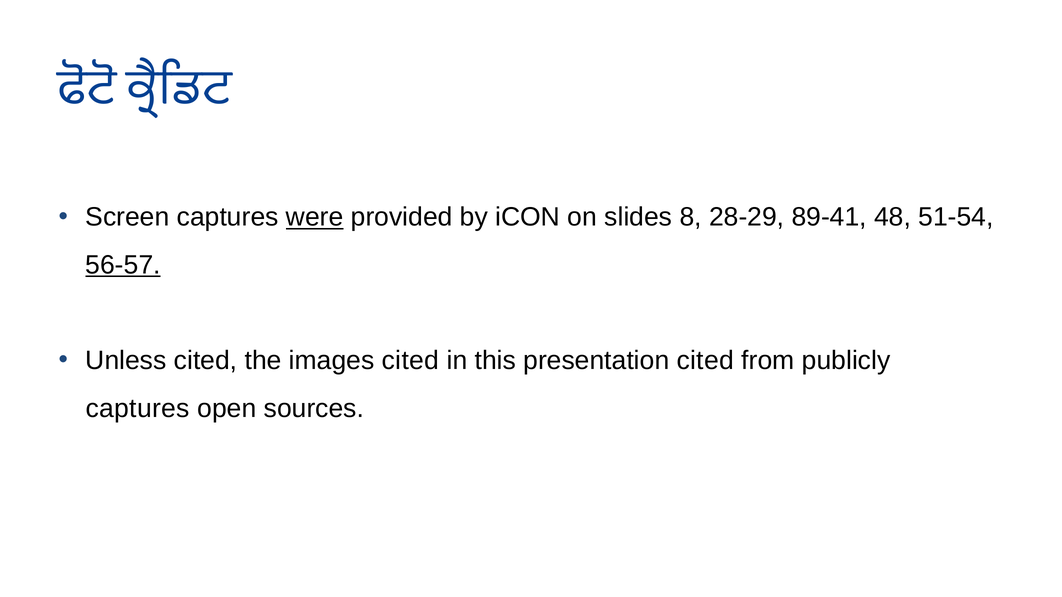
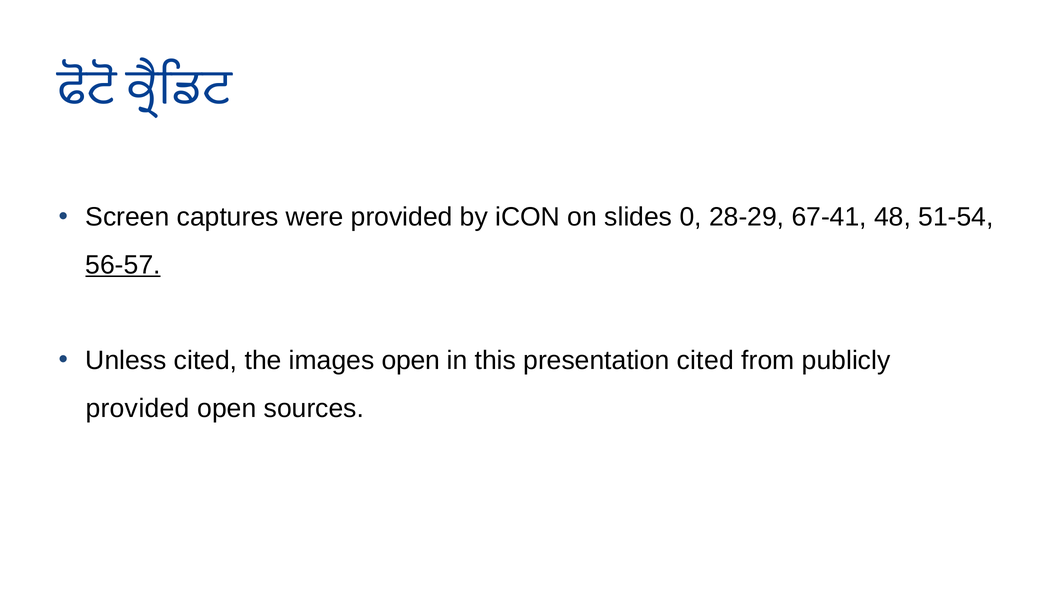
were underline: present -> none (315, 217)
8: 8 -> 0 (691, 217)
89-41: 89-41 -> 67-41 (829, 217)
images cited: cited -> open (411, 361)
captures: captures -> provided (138, 409)
